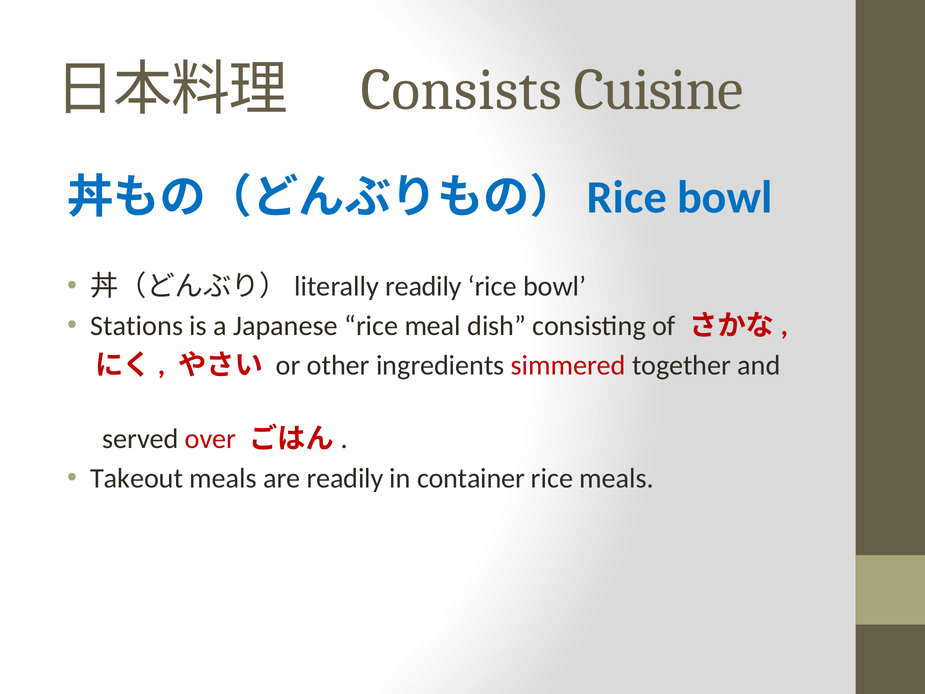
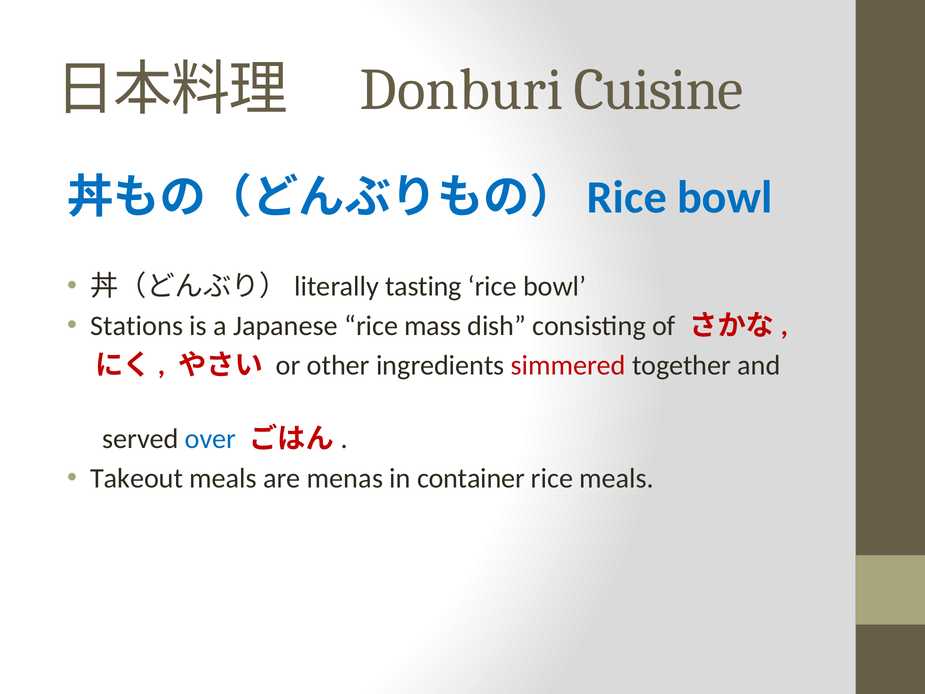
Consists: Consists -> Donburi (461, 90)
readily: readily -> tasting (423, 286)
meal: meal -> mass (433, 326)
over colour: red -> blue (210, 439)
are readily: readily -> menas (345, 478)
